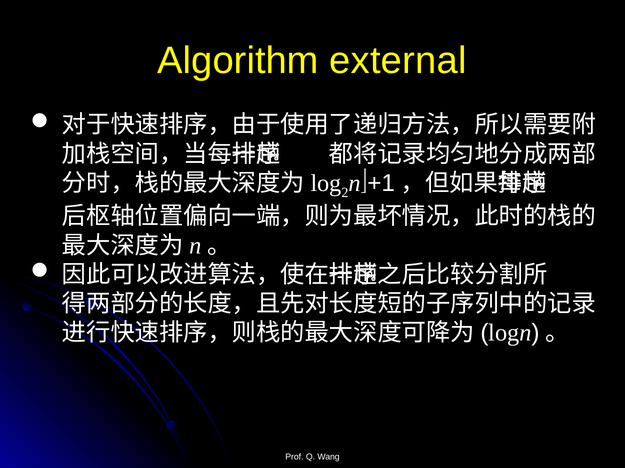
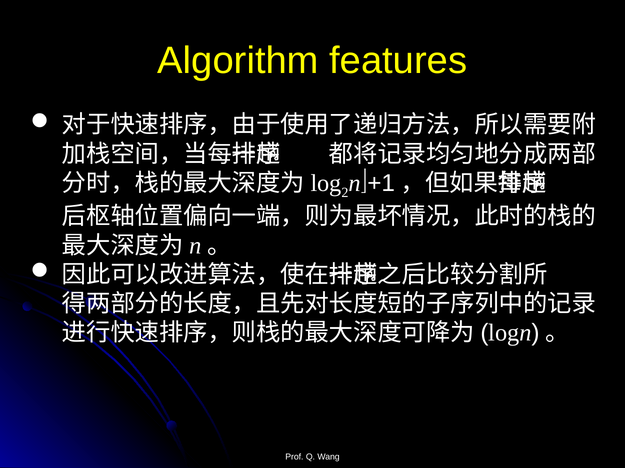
external: external -> features (398, 61)
